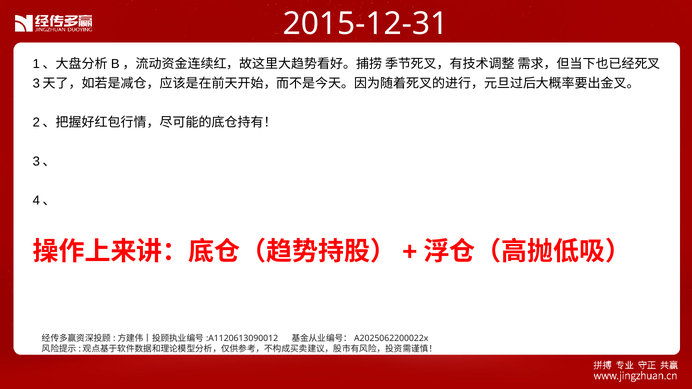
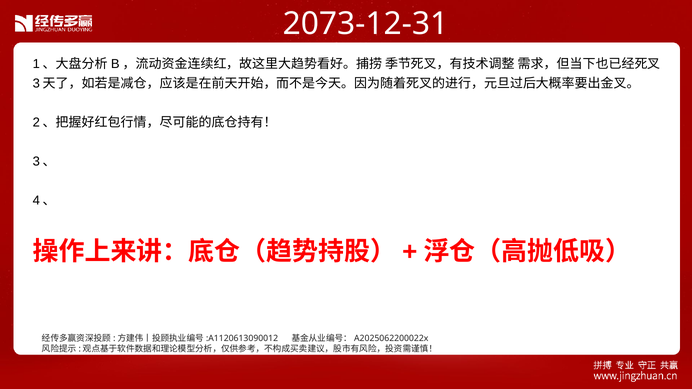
2015-12-31: 2015-12-31 -> 2073-12-31 (365, 24)
